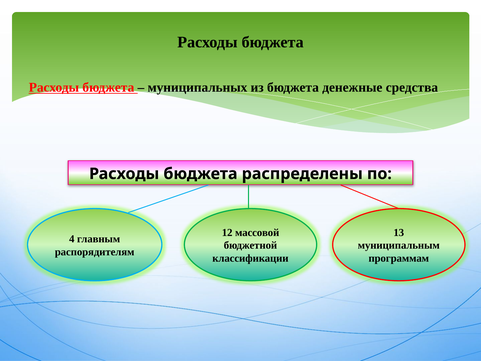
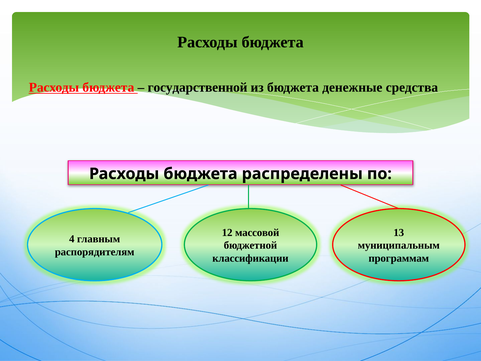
муниципальных: муниципальных -> государственной (198, 87)
